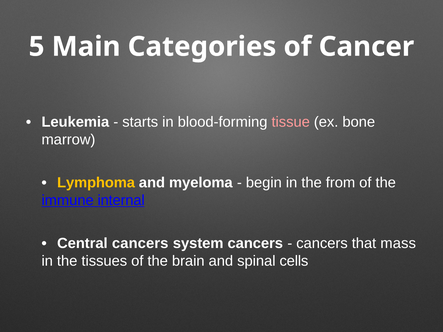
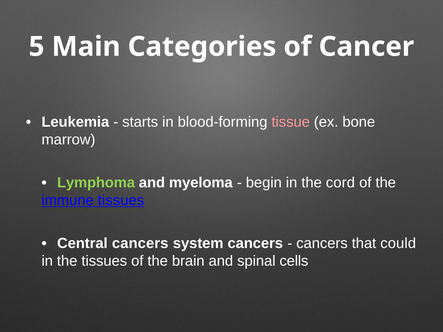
Lymphoma colour: yellow -> light green (96, 183)
from: from -> cord (340, 183)
immune internal: internal -> tissues (121, 200)
mass: mass -> could (398, 244)
